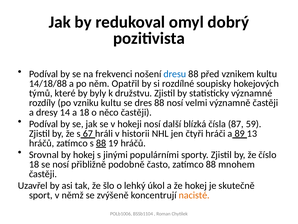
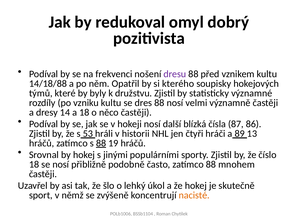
dresu colour: blue -> purple (175, 74)
rozdílné: rozdílné -> kterého (178, 83)
59: 59 -> 86 (254, 124)
67: 67 -> 53 (88, 133)
